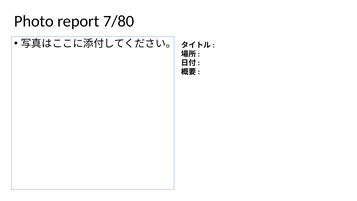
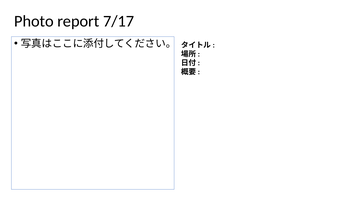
7/80: 7/80 -> 7/17 (119, 21)
